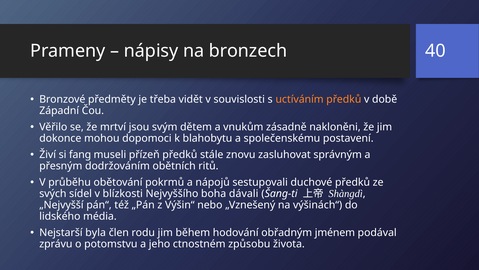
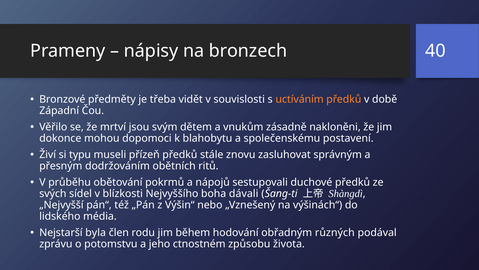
fang: fang -> typu (80, 154)
jménem: jménem -> různých (335, 232)
